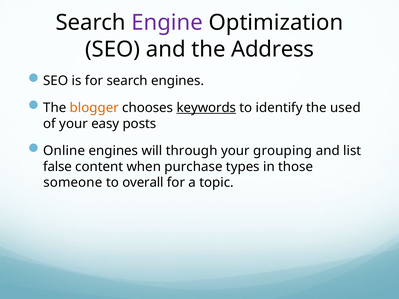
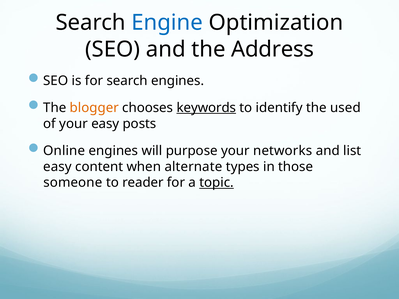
Engine colour: purple -> blue (167, 23)
through: through -> purpose (192, 151)
grouping: grouping -> networks (283, 151)
false: false -> easy (57, 167)
purchase: purchase -> alternate (193, 167)
overall: overall -> reader (143, 183)
topic underline: none -> present (217, 183)
